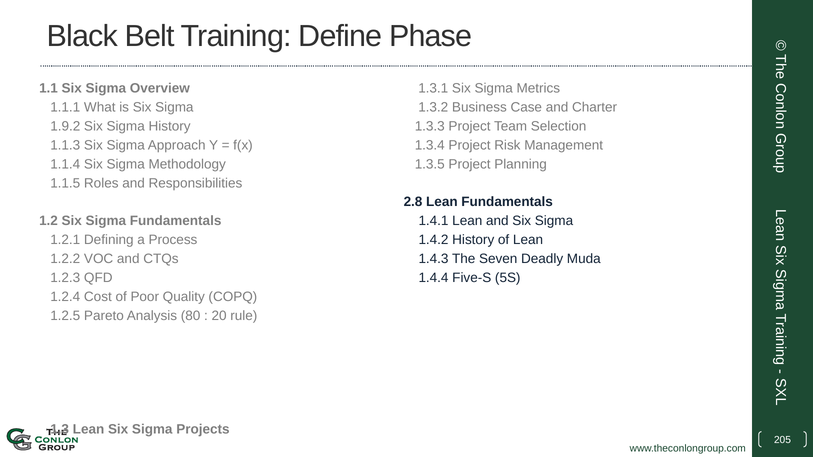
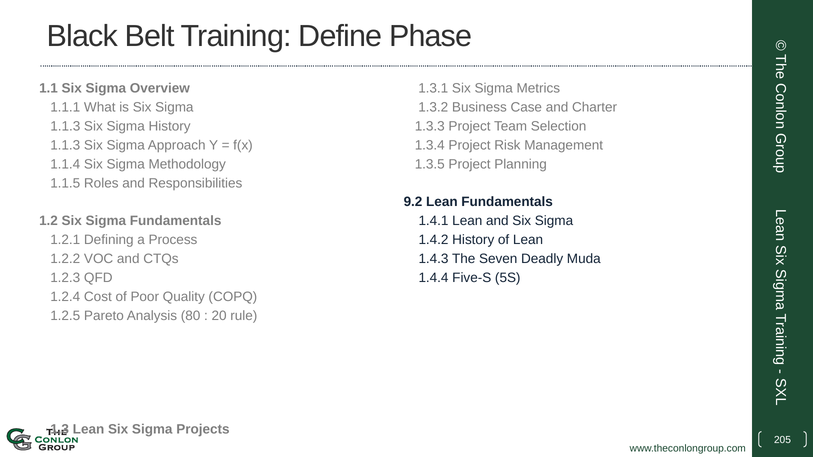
1.9.2: 1.9.2 -> 1.1.3 (65, 126)
2.8: 2.8 -> 9.2 (413, 202)
